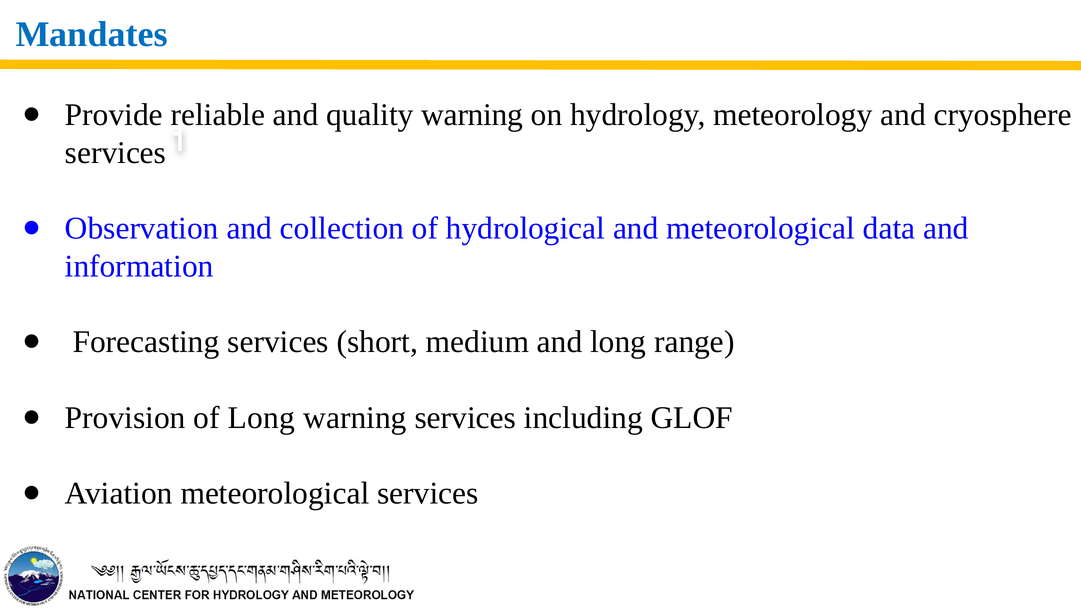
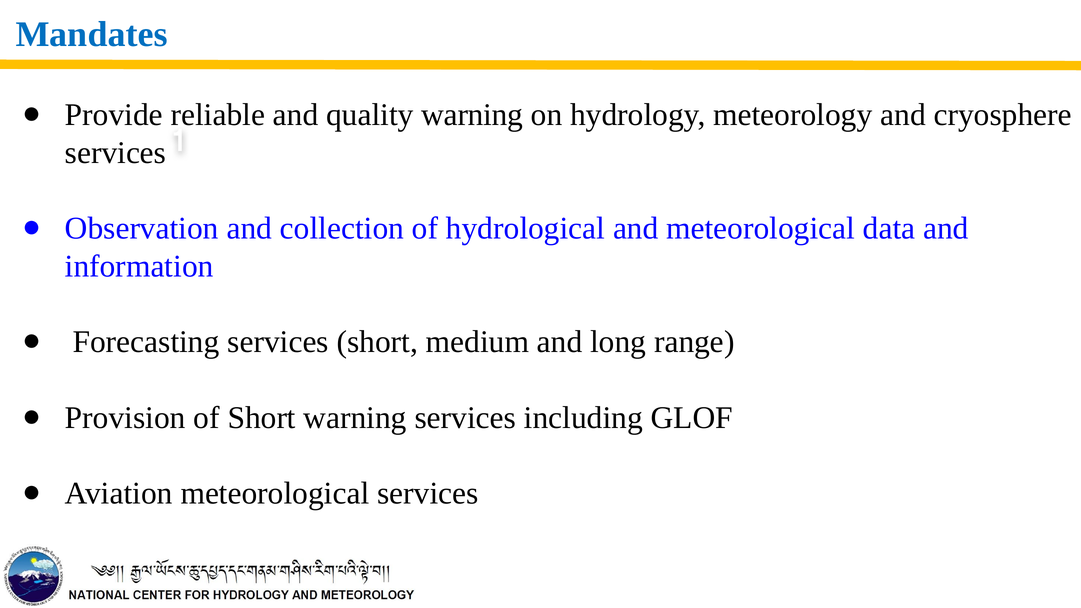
of Long: Long -> Short (262, 418)
